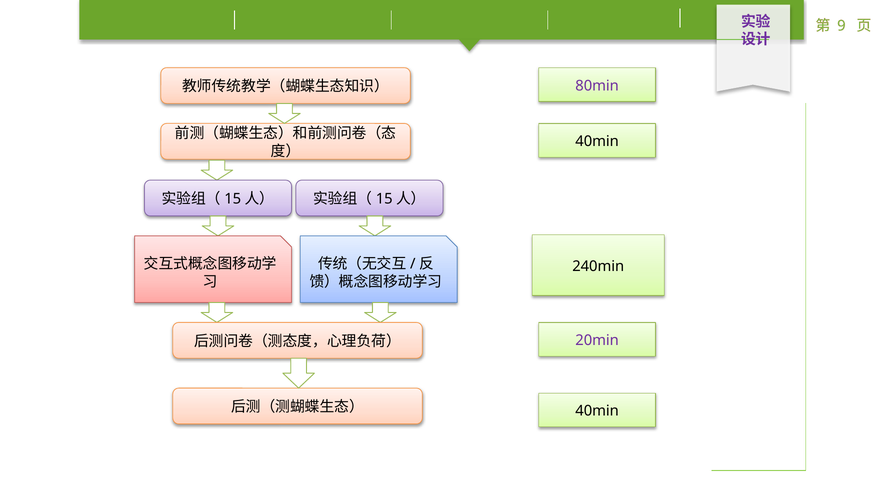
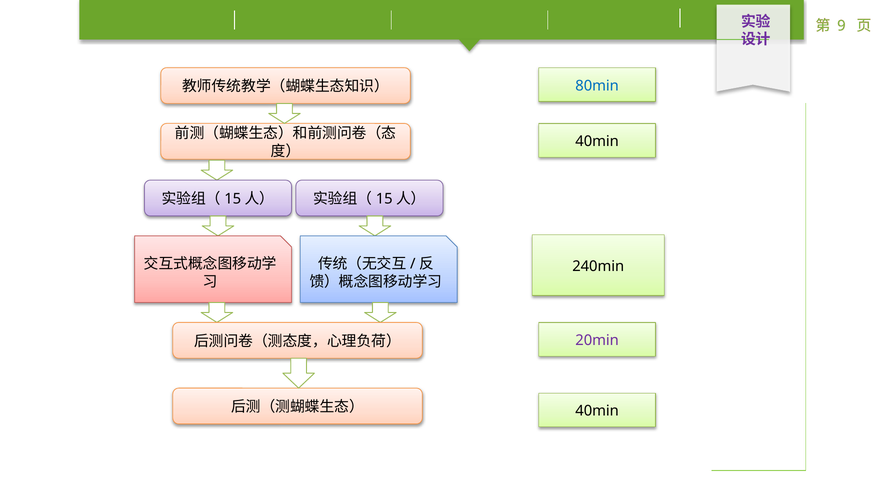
80min colour: purple -> blue (597, 86)
